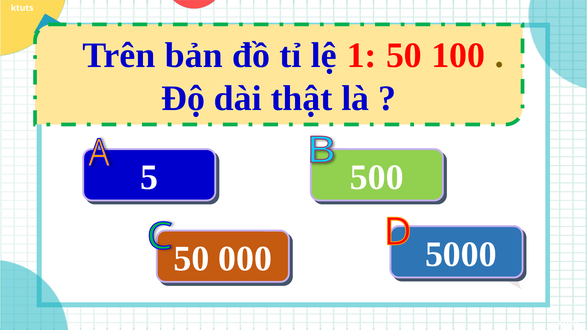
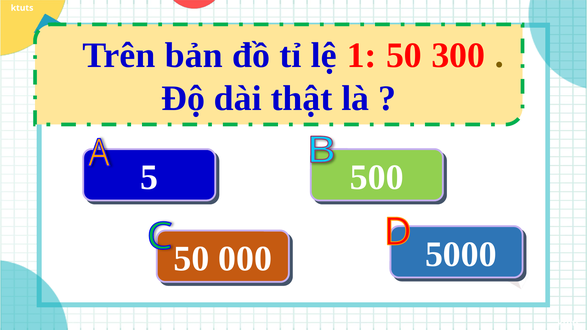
100: 100 -> 300 (458, 55)
